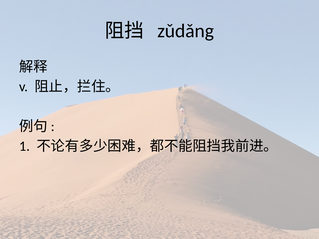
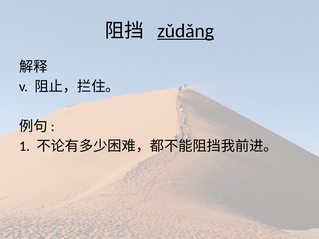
zǔdǎng underline: none -> present (186, 31)
